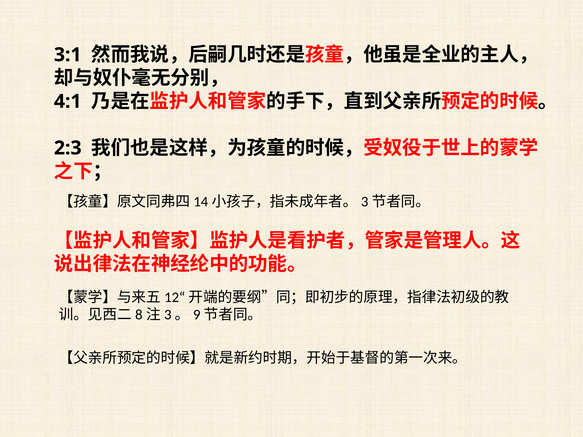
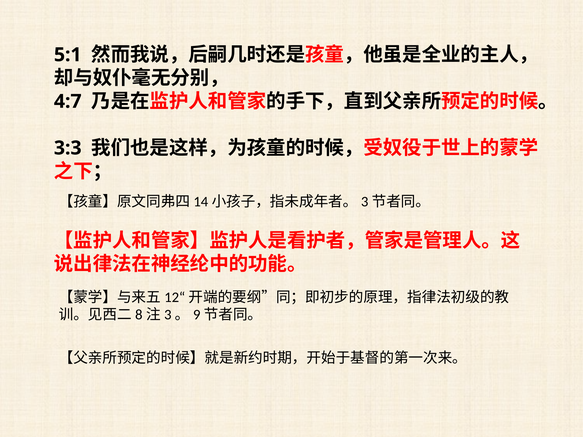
3:1: 3:1 -> 5:1 (68, 55)
4:1: 4:1 -> 4:7 (68, 101)
2:3: 2:3 -> 3:3 (68, 148)
